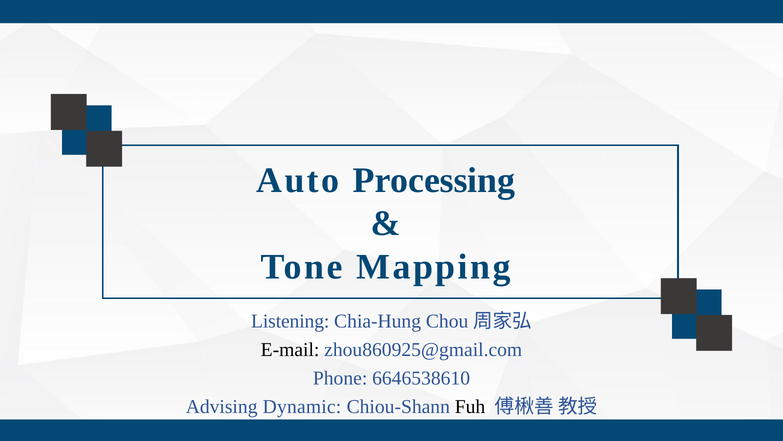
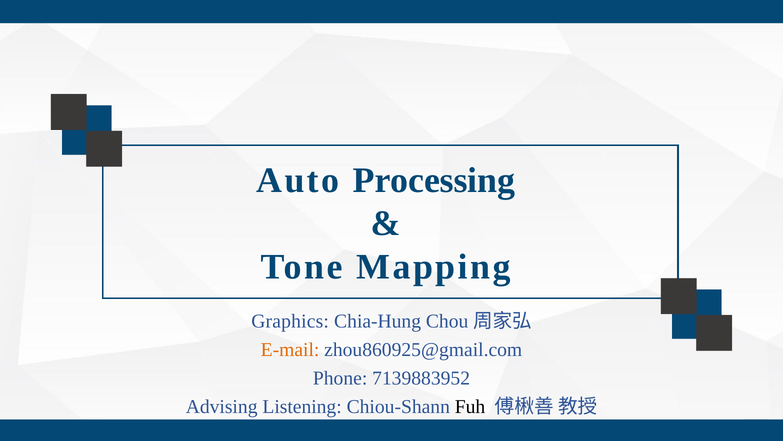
Listening: Listening -> Graphics (290, 321)
E-mail colour: black -> orange (290, 349)
6646538610: 6646538610 -> 7139883952 (421, 378)
Dynamic: Dynamic -> Listening (302, 406)
